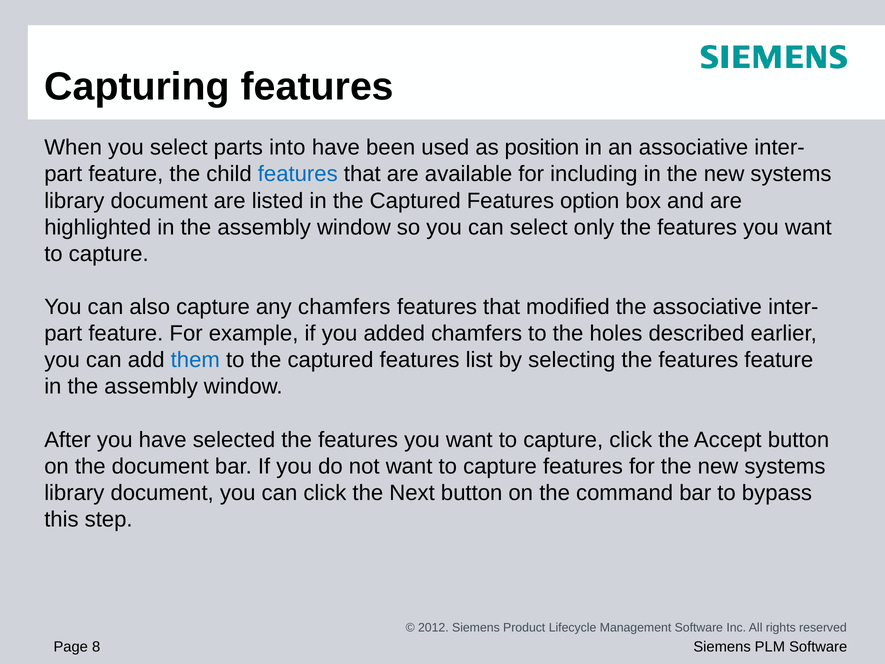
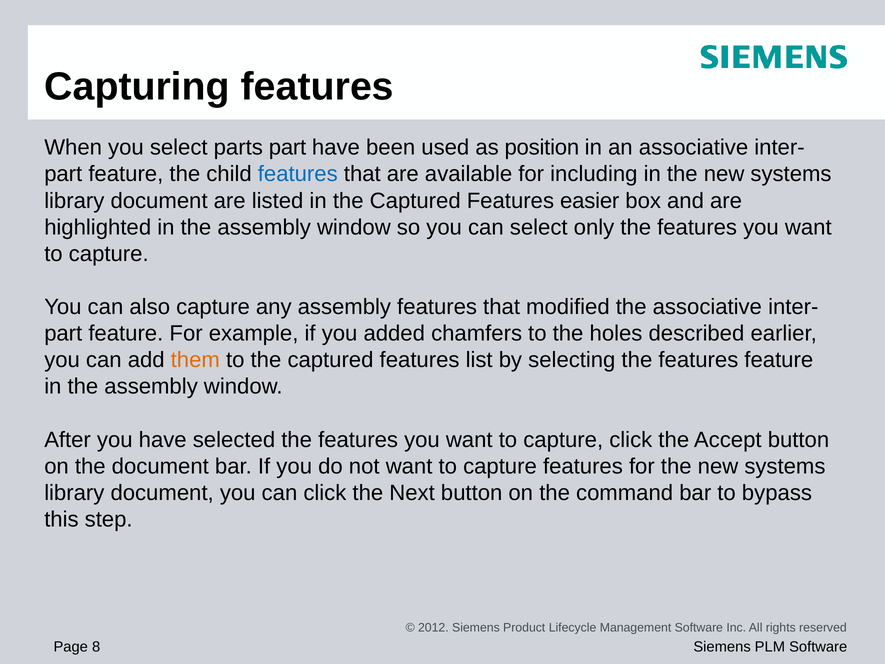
parts into: into -> part (288, 148)
option: option -> easier (590, 201)
any chamfers: chamfers -> assembly (344, 307)
them colour: blue -> orange (195, 360)
